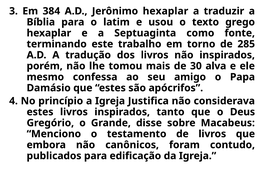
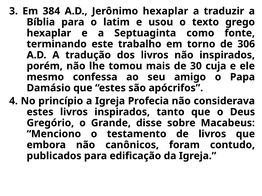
285: 285 -> 306 (246, 44)
alva: alva -> cuja (216, 66)
Justifica: Justifica -> Profecia (148, 101)
